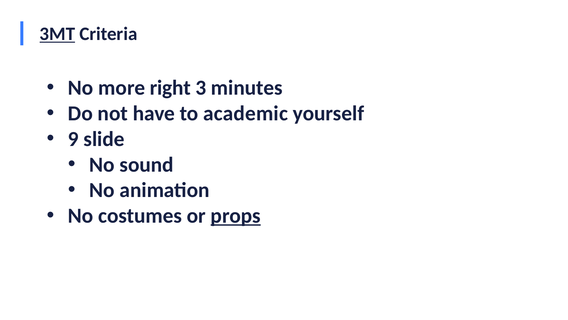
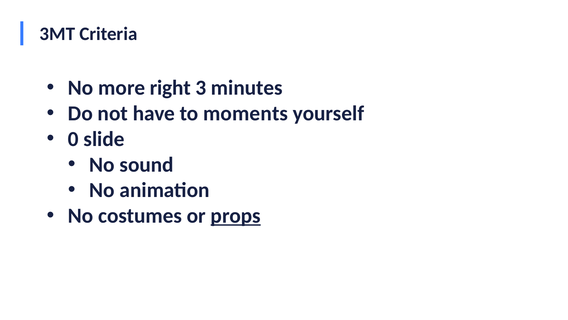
3MT underline: present -> none (57, 34)
academic: academic -> moments (246, 113)
9: 9 -> 0 (73, 139)
